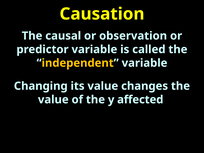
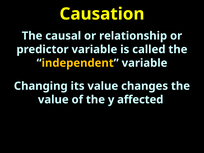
observation: observation -> relationship (133, 36)
